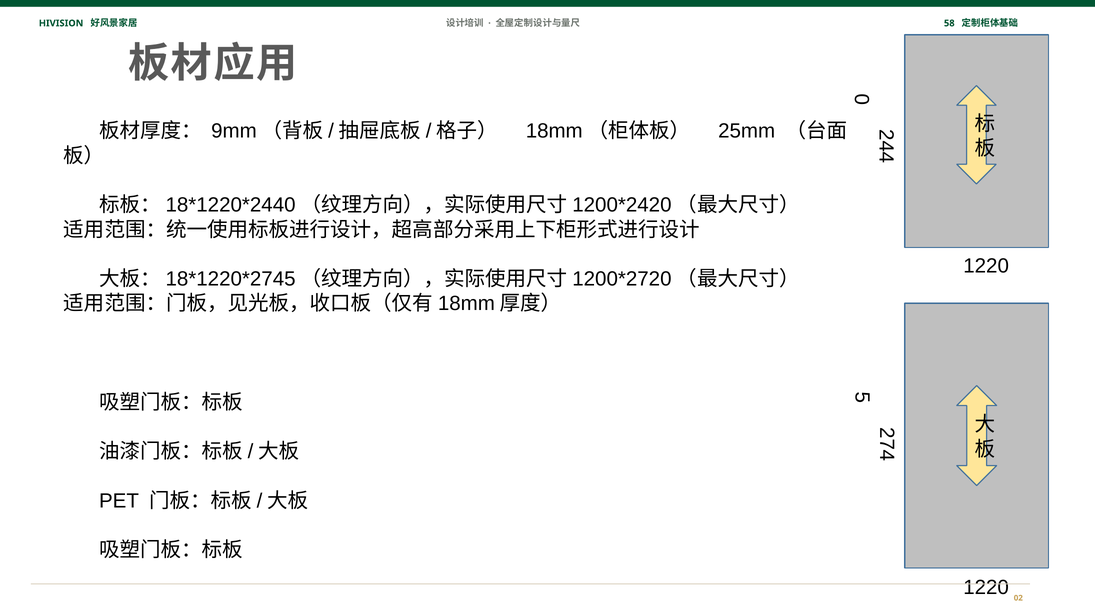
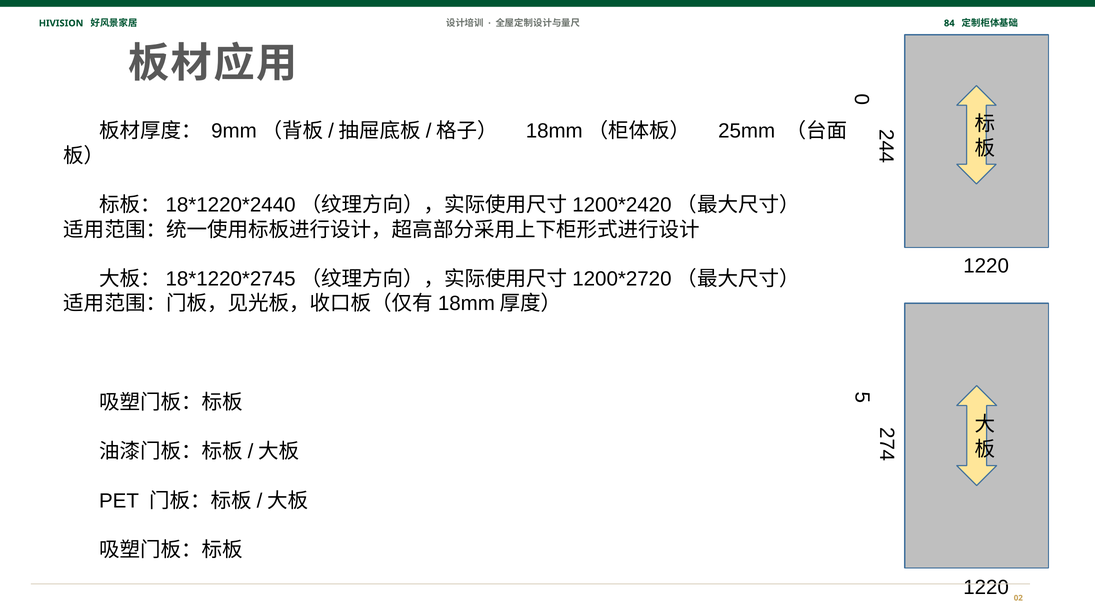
58: 58 -> 84 (949, 23)
